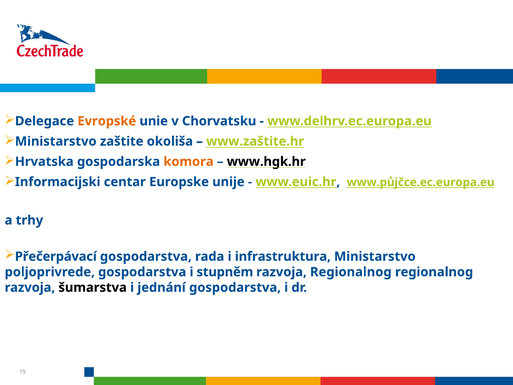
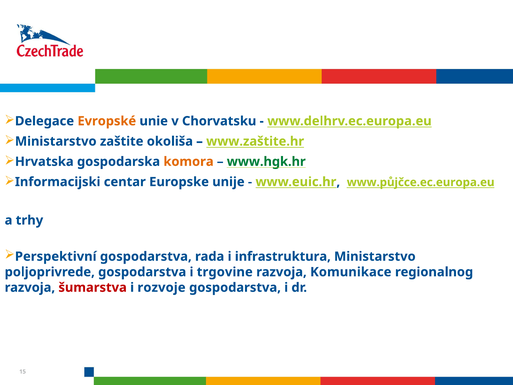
www.hgk.hr colour: black -> green (266, 162)
Přečerpávací: Přečerpávací -> Perspektivní (56, 256)
stupněm: stupněm -> trgovine (225, 272)
razvoja Regionalnog: Regionalnog -> Komunikace (351, 272)
šumarstva colour: black -> red (93, 287)
jednání: jednání -> rozvoje (161, 287)
